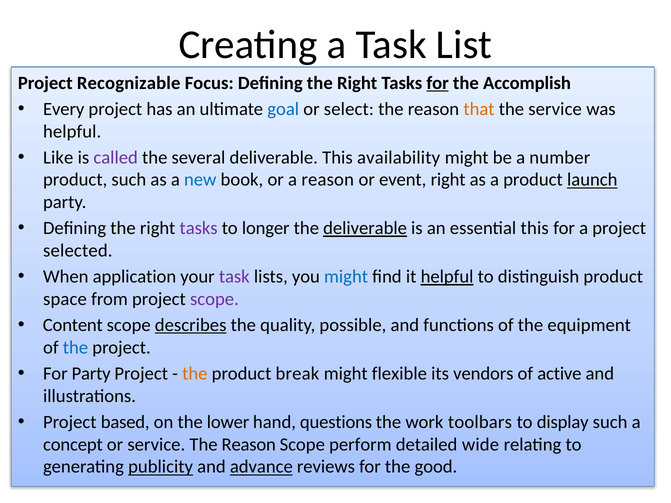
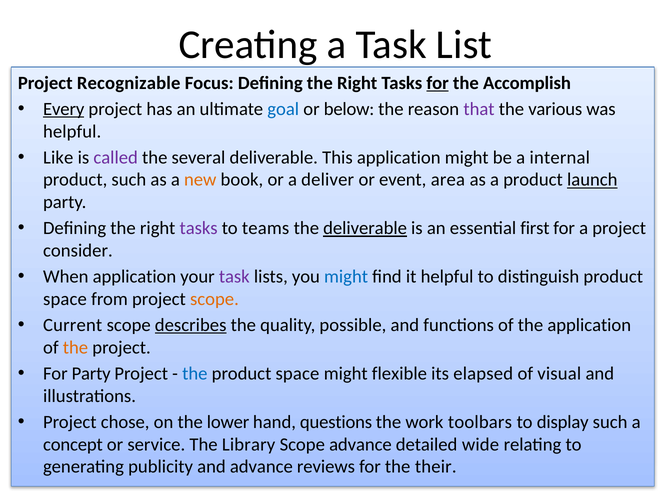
Every underline: none -> present (64, 109)
select: select -> below (349, 109)
that colour: orange -> purple (479, 109)
the service: service -> various (555, 109)
This availability: availability -> application (399, 158)
number: number -> internal (560, 158)
new colour: blue -> orange (200, 180)
a reason: reason -> deliver (328, 180)
event right: right -> area (448, 180)
longer: longer -> teams (266, 228)
essential this: this -> first (535, 228)
selected: selected -> consider (78, 251)
helpful underline: present -> none (447, 277)
scope colour: purple -> orange (214, 299)
Content: Content -> Current (73, 325)
the equipment: equipment -> application (589, 325)
the colour: blue -> orange (75, 348)
the colour: orange -> blue (195, 374)
break: break -> space (297, 374)
vendors: vendors -> elapsed (483, 374)
active: active -> visual (559, 374)
based: based -> chose (125, 422)
service The Reason: Reason -> Library (249, 445)
Scope perform: perform -> advance (360, 445)
publicity underline: present -> none (161, 467)
advance underline: present -> none (261, 467)
good: good -> their (436, 467)
